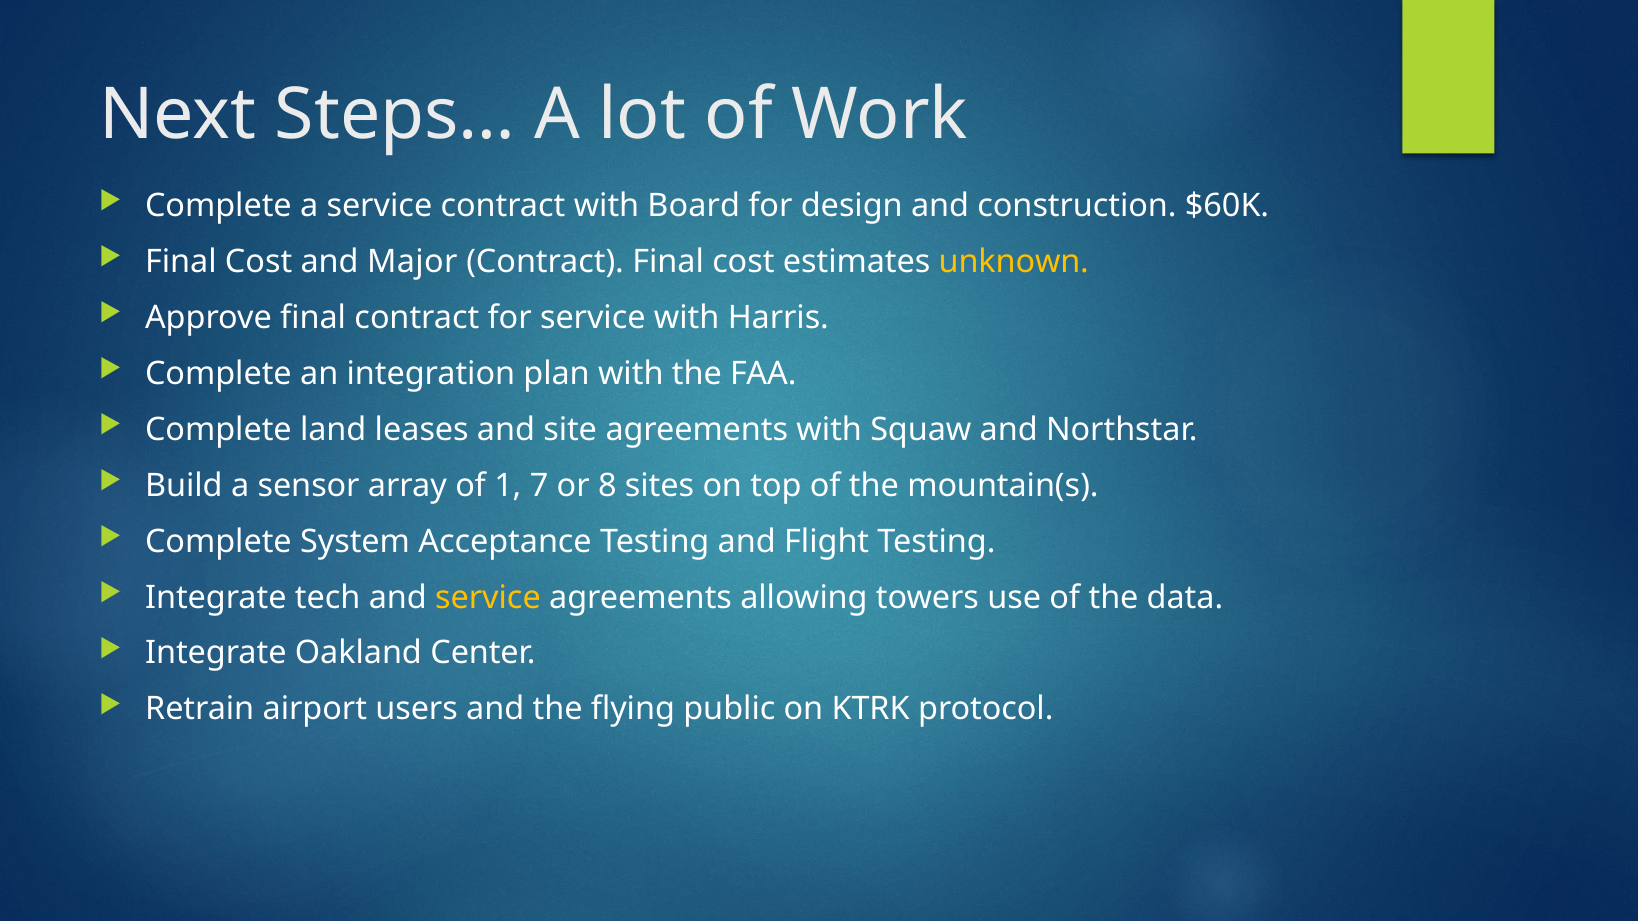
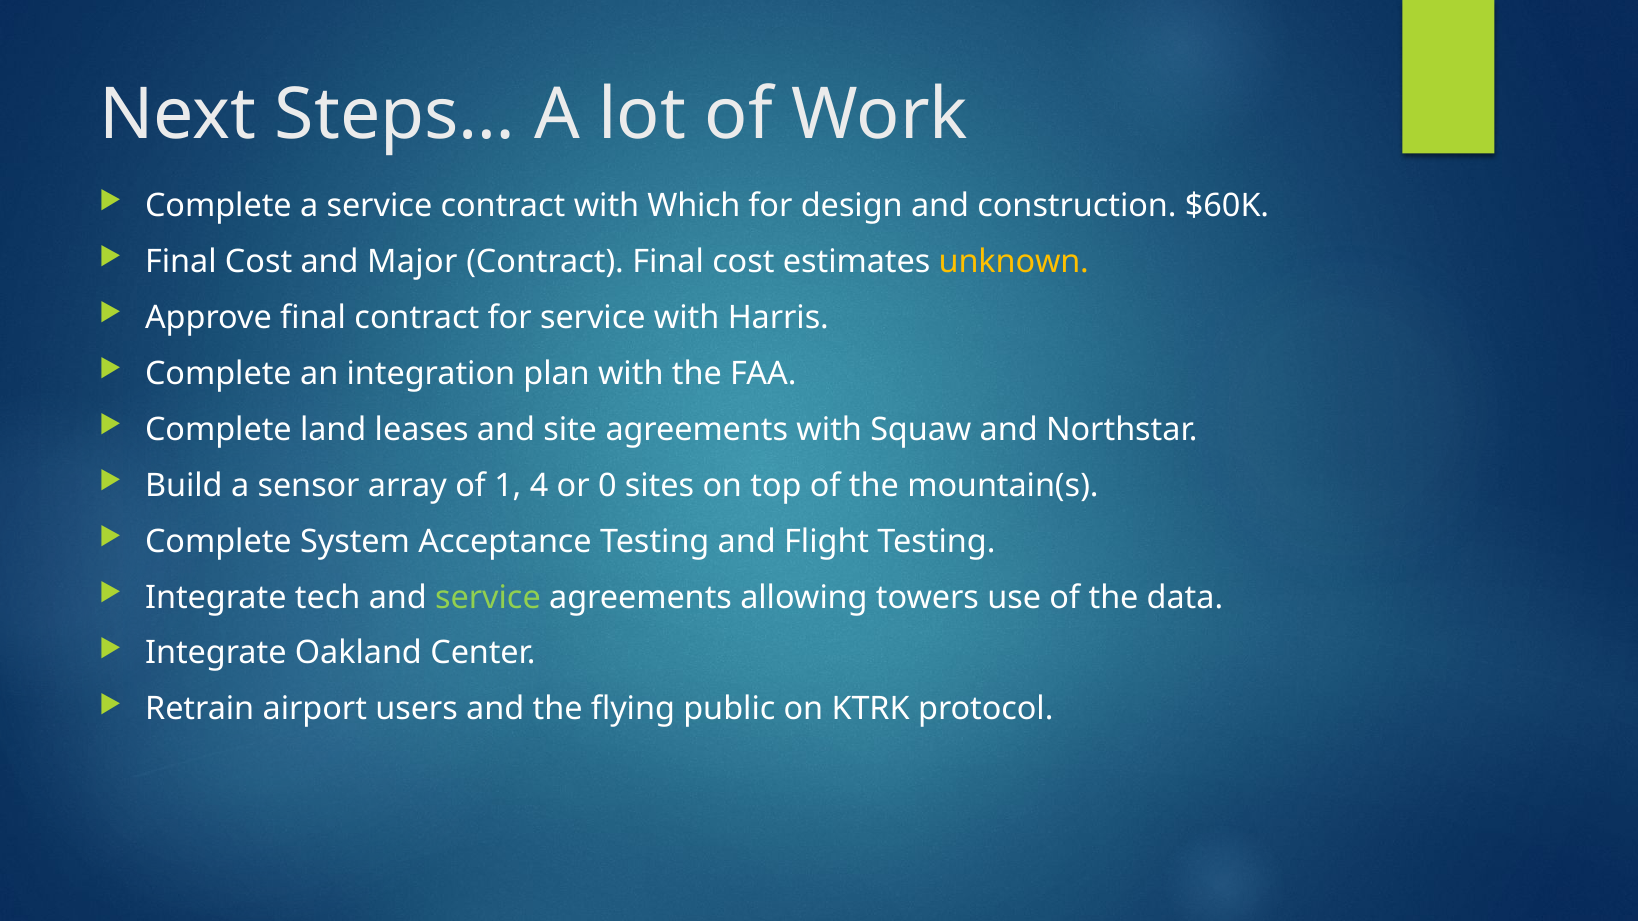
Board: Board -> Which (694, 206)
7: 7 -> 4 (539, 486)
8: 8 -> 0 (607, 486)
service colour: yellow -> light green (488, 598)
